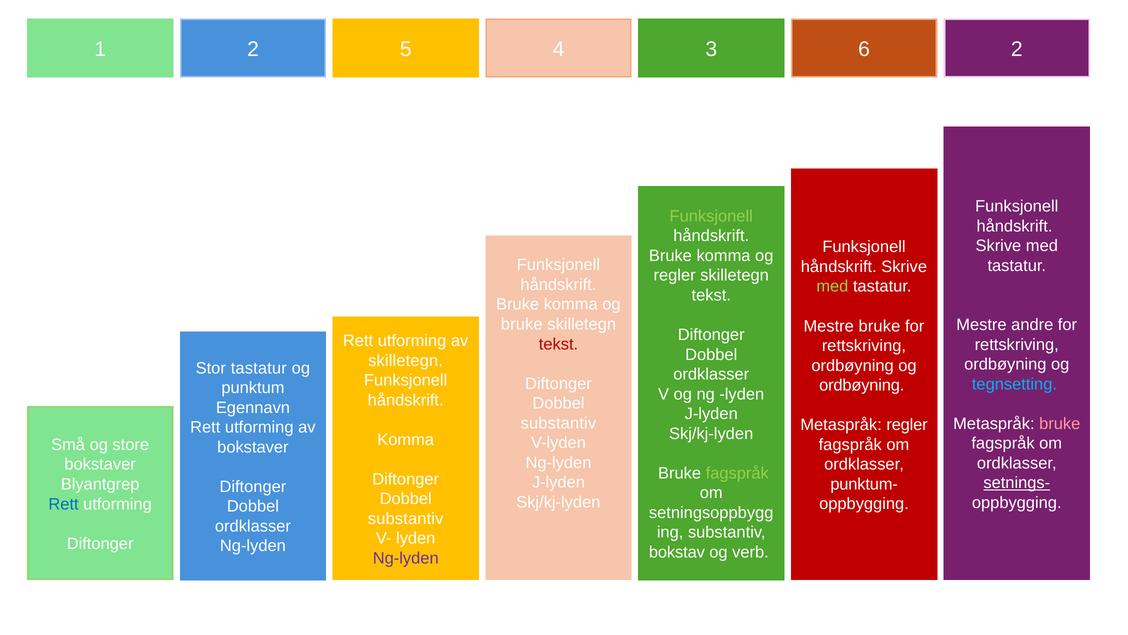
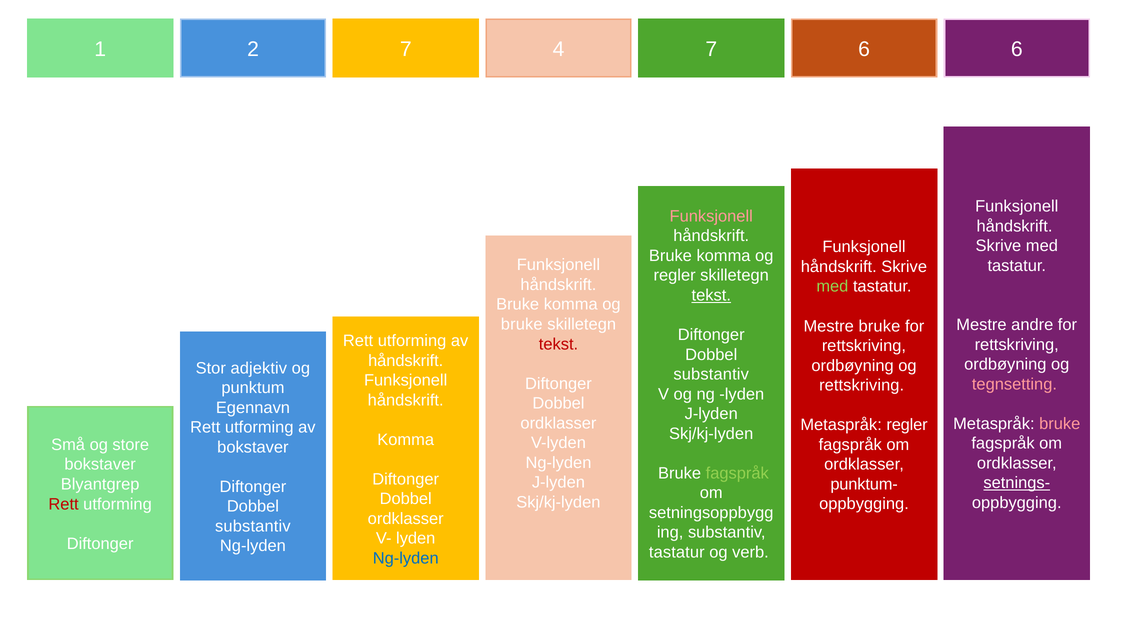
2 5: 5 -> 7 (406, 49)
4 3: 3 -> 7 (711, 49)
6 2: 2 -> 6 (1017, 49)
Funksjonell colour: light green -> pink (711, 216)
tekst underline: none -> present (711, 295)
skilletegn: skilletegn -> håndskrift (406, 360)
Stor tastatur: tastatur -> adjektiv (259, 368)
ordklasser: ordklasser -> substantiv (711, 374)
tegnsetting colour: light blue -> pink (1014, 384)
ordbøyning: ordbøyning -> rettskriving (862, 385)
substantiv: substantiv -> ordklasser (558, 423)
Rett colour: blue -> red (64, 504)
substantiv: substantiv -> ordklasser (406, 518)
ordklasser: ordklasser -> substantiv (253, 526)
bokstav: bokstav -> tastatur (677, 552)
Ng-lyden colour: purple -> blue (406, 558)
